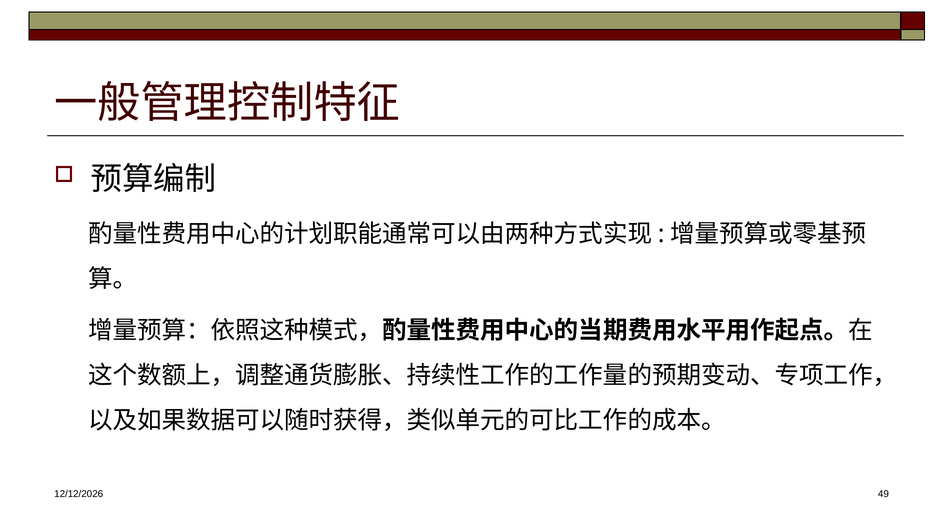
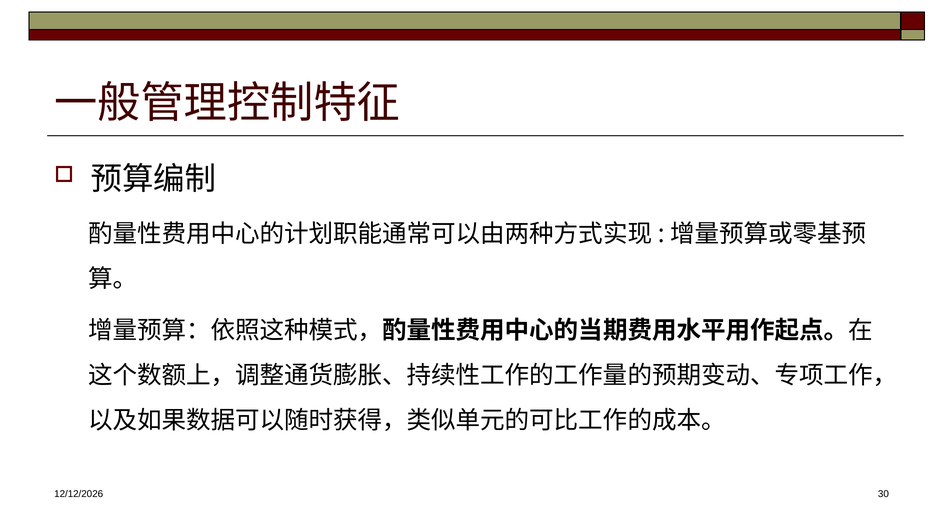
49: 49 -> 30 (883, 493)
